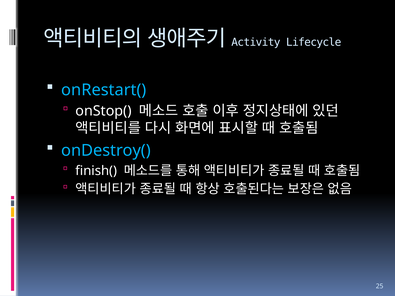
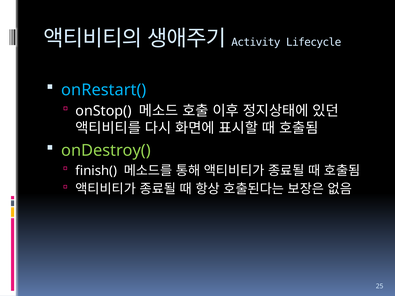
onDestroy( colour: light blue -> light green (106, 151)
